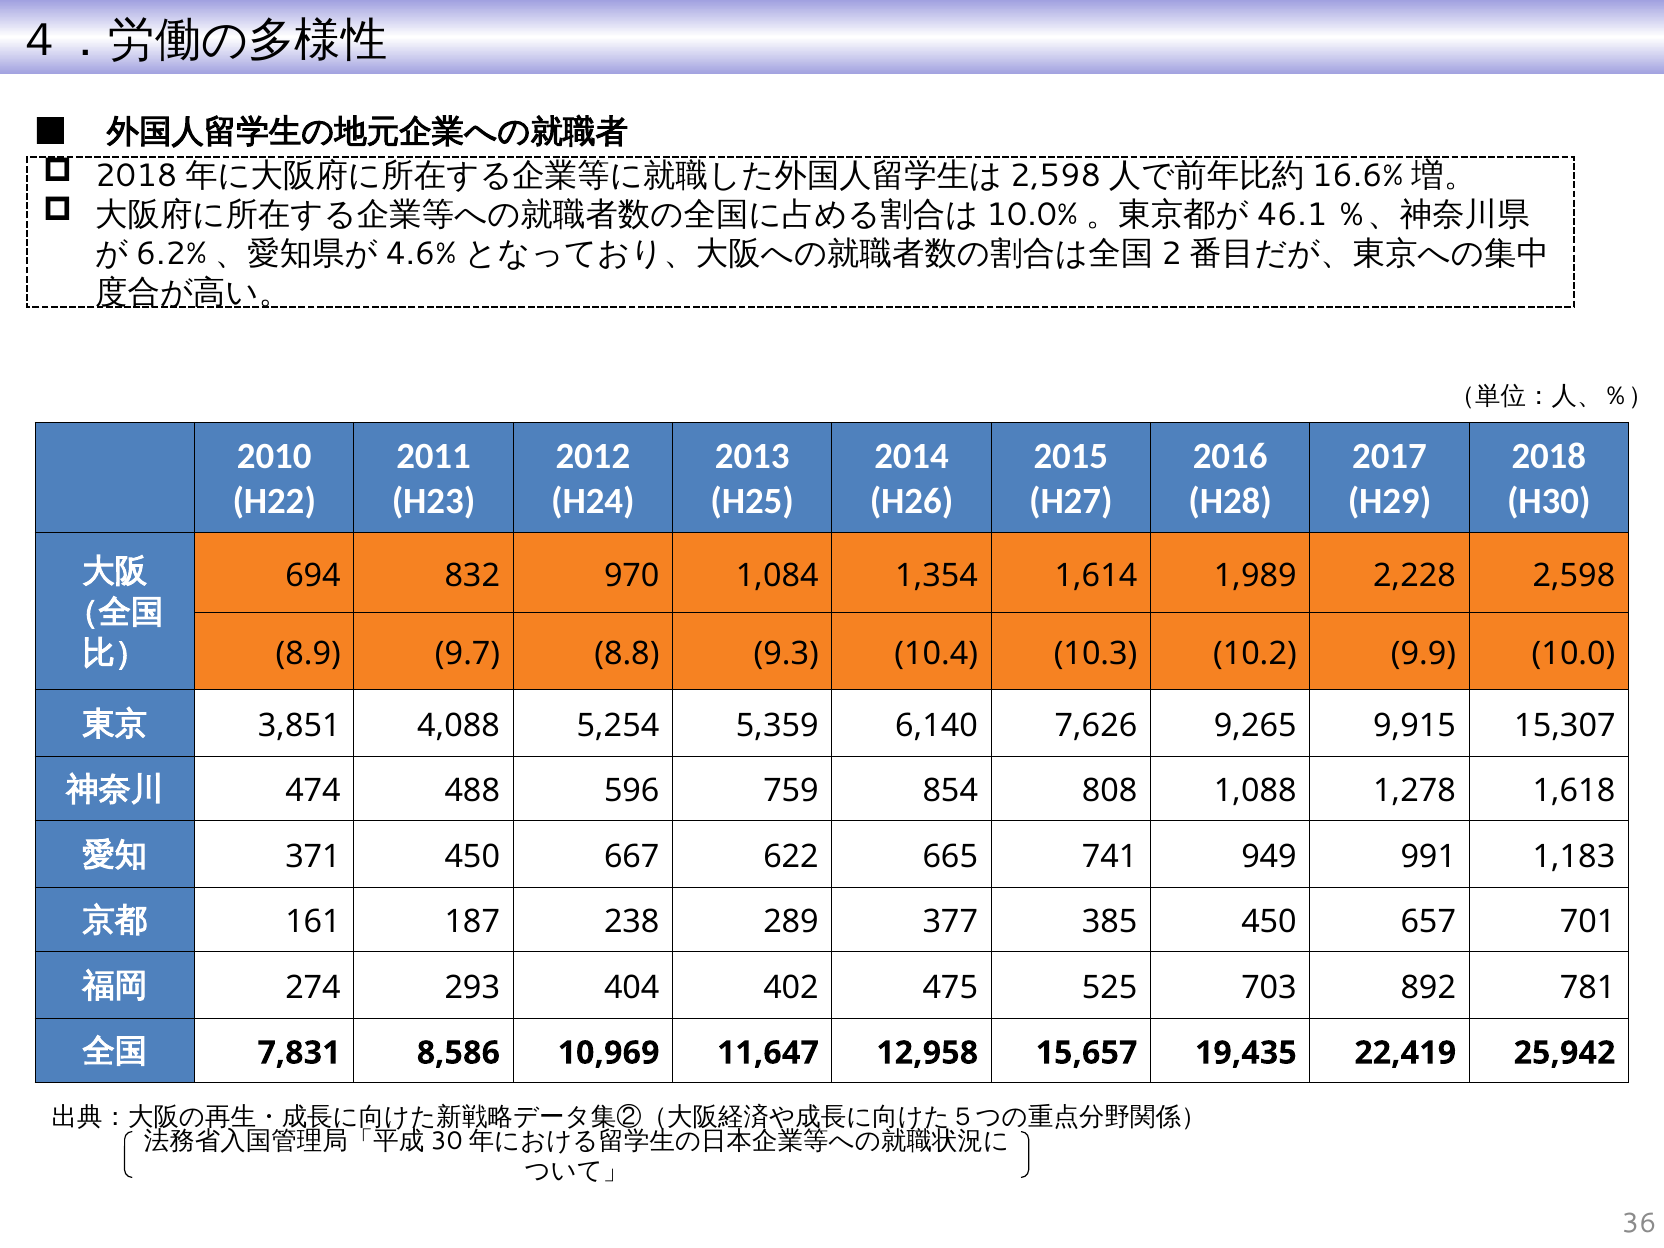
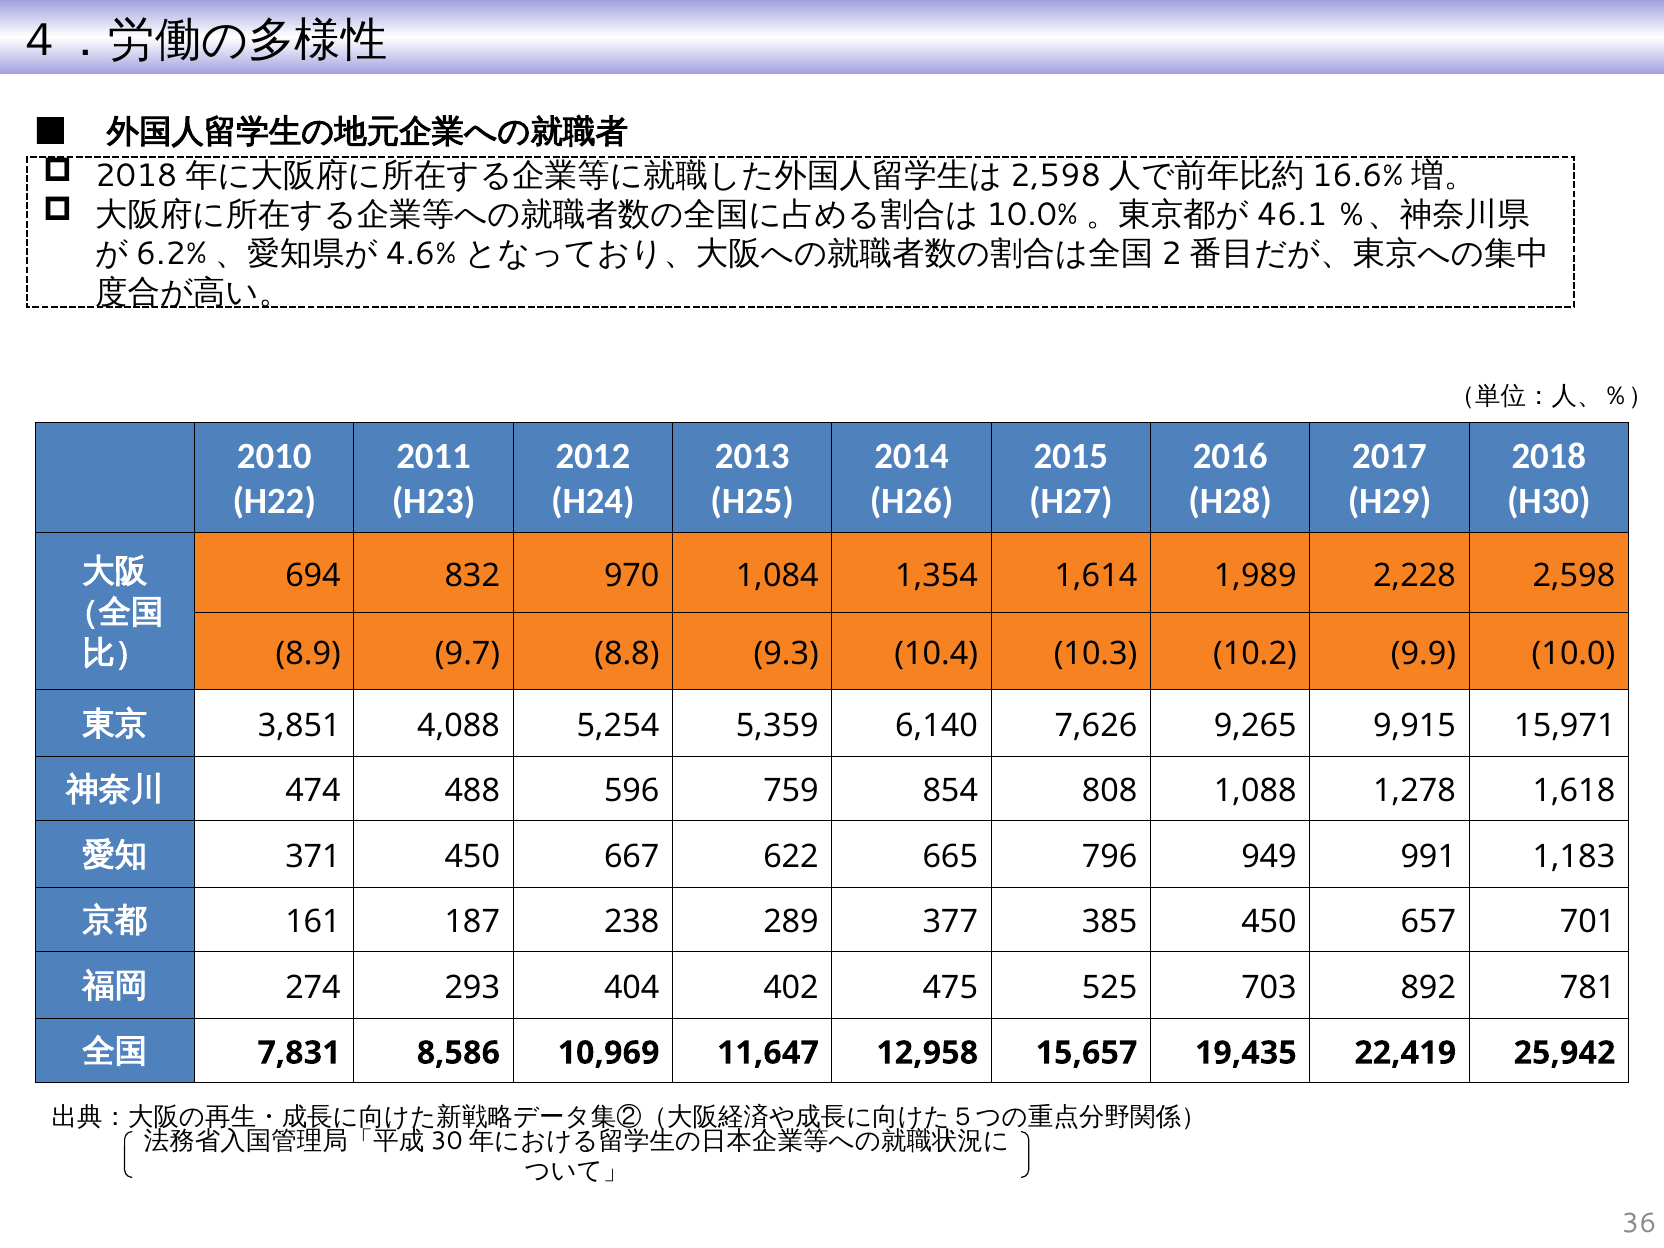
15,307: 15,307 -> 15,971 (1565, 726)
741: 741 -> 796 (1110, 857)
